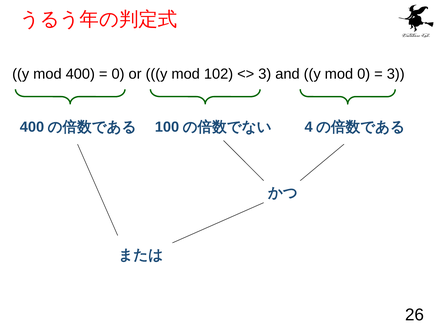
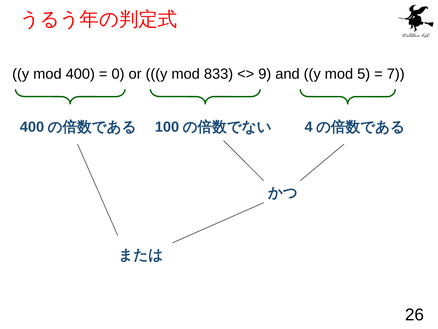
102: 102 -> 833 (219, 74)
3: 3 -> 9 (265, 74)
mod 0: 0 -> 5 (364, 74)
3: 3 -> 7 (396, 74)
